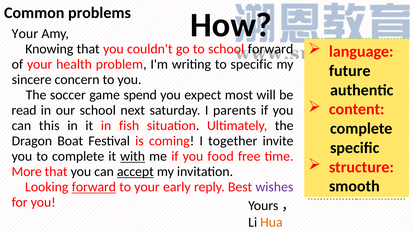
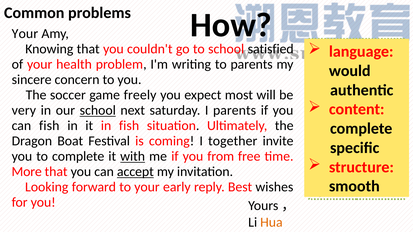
school forward: forward -> satisfied (271, 49)
to specific: specific -> parents (252, 64)
future: future -> would (350, 71)
spend: spend -> freely (140, 95)
read: read -> very (24, 110)
school underline: none -> present (98, 110)
can this: this -> fish (49, 126)
food: food -> from (221, 157)
forward underline: present -> none (94, 187)
wishes colour: purple -> black (274, 187)
